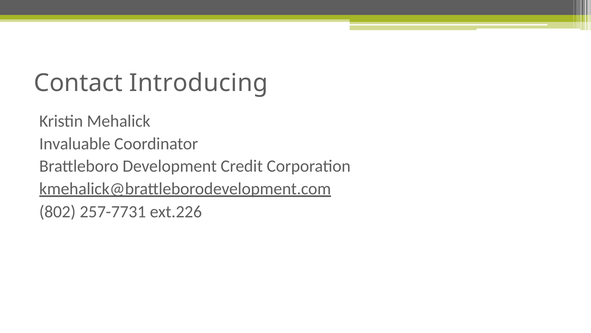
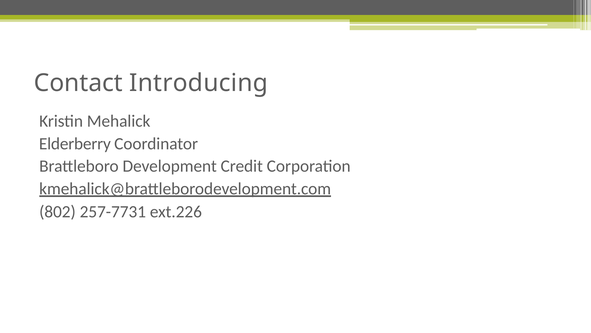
Invaluable: Invaluable -> Elderberry (75, 143)
